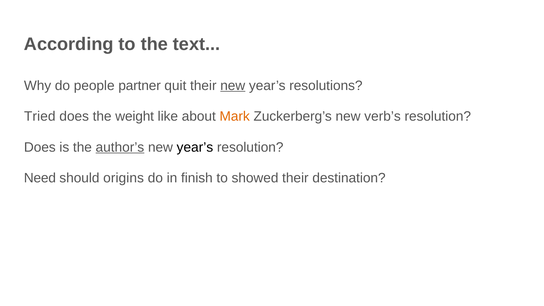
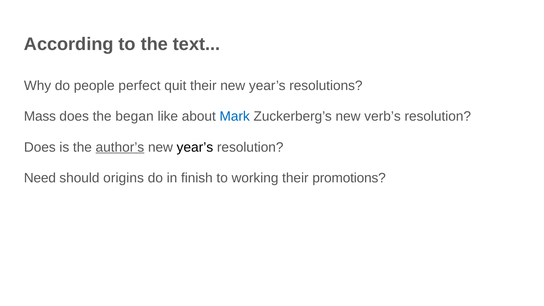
partner: partner -> perfect (139, 86)
new underline: present -> none (233, 86)
Tried: Tried -> Mass (40, 116)
weight: weight -> began (135, 116)
Mark colour: orange -> blue (235, 116)
showed: showed -> working (255, 178)
destination: destination -> promotions (349, 178)
